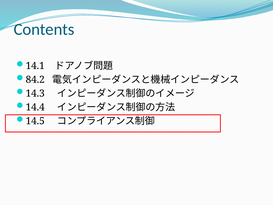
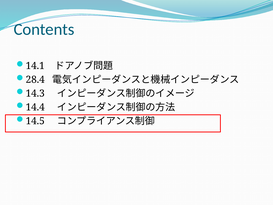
84.2: 84.2 -> 28.4 (35, 80)
